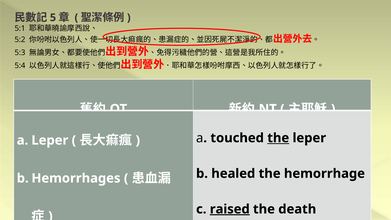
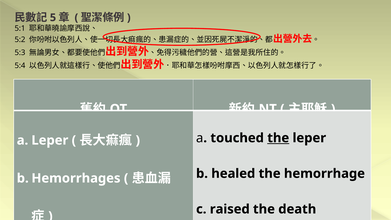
raised underline: present -> none (230, 209)
